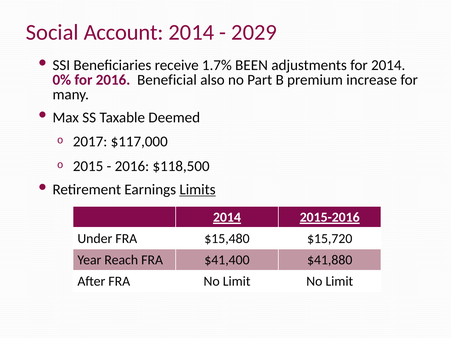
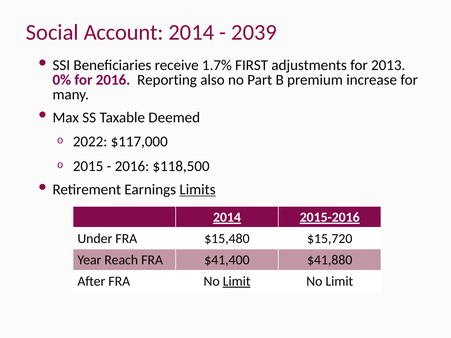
2029: 2029 -> 2039 (254, 32)
BEEN: BEEN -> FIRST (252, 65)
for 2014: 2014 -> 2013 (388, 65)
Beneficial: Beneficial -> Reporting (167, 80)
2017: 2017 -> 2022 (90, 142)
Limit underline: none -> present (237, 281)
